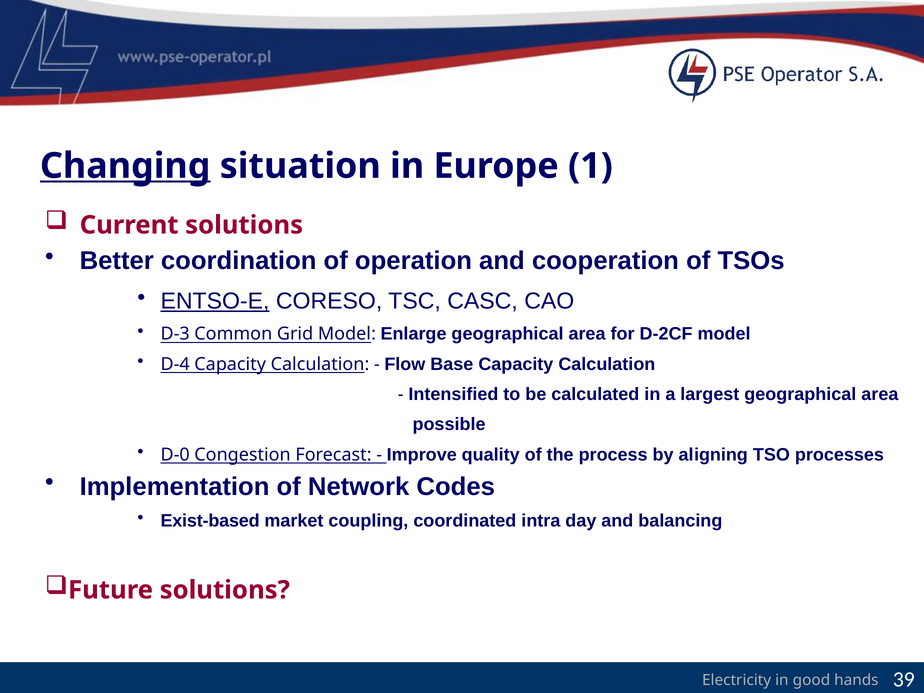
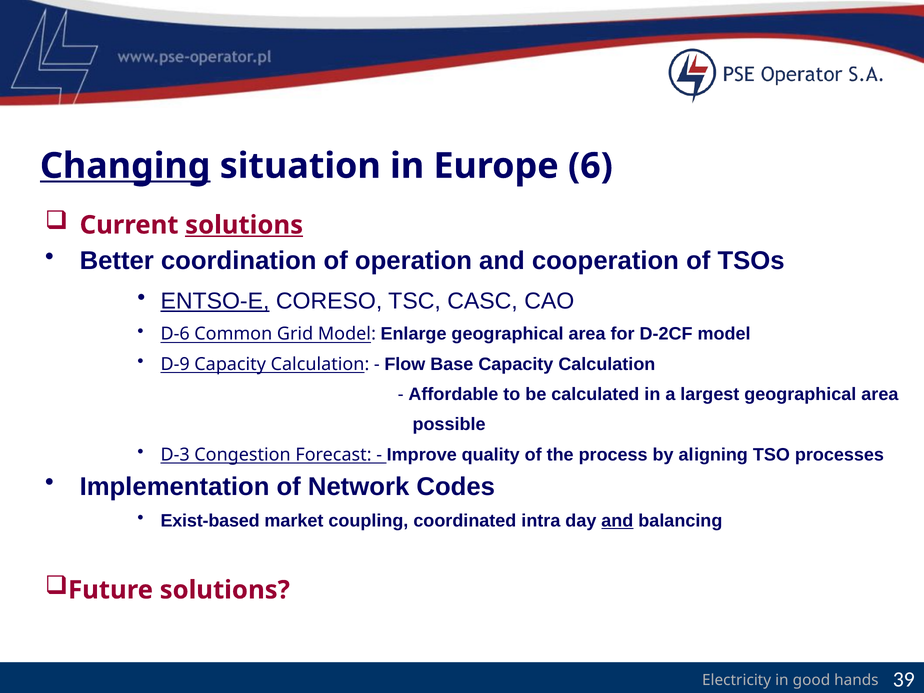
1: 1 -> 6 (590, 166)
solutions underline: none -> present (244, 225)
D-3: D-3 -> D-6 (175, 334)
D-4: D-4 -> D-9 (175, 364)
Intensified: Intensified -> Affordable (453, 394)
D-0: D-0 -> D-3 (175, 455)
and underline: none -> present (617, 521)
